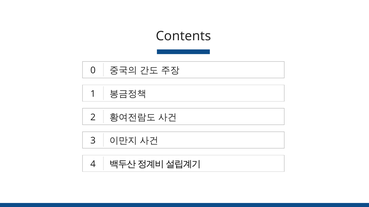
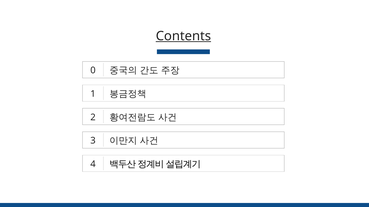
Contents underline: none -> present (183, 36)
